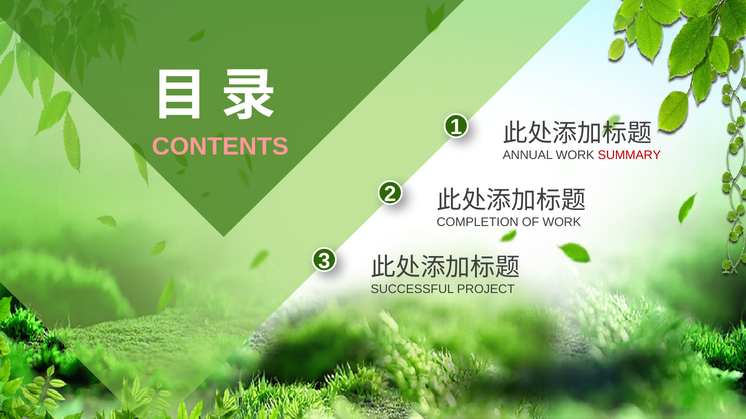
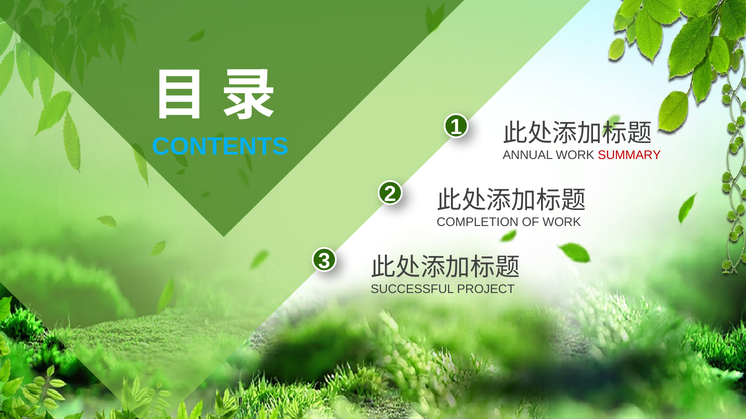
CONTENTS colour: pink -> light blue (220, 147)
